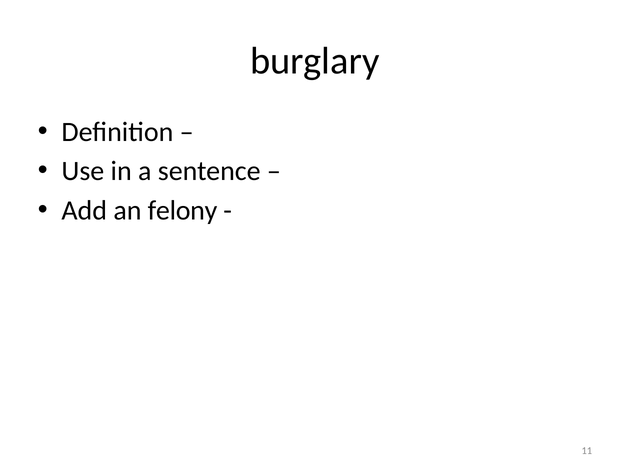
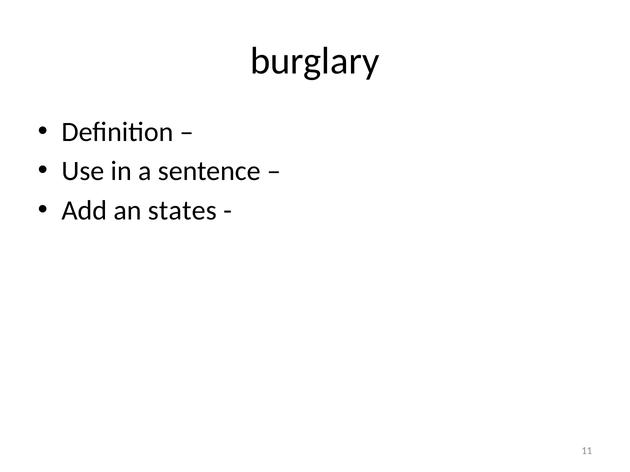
felony: felony -> states (182, 211)
